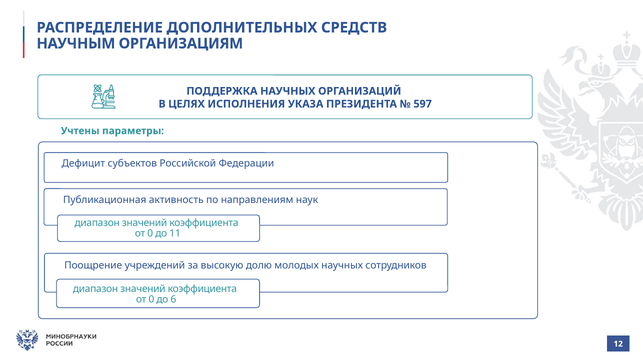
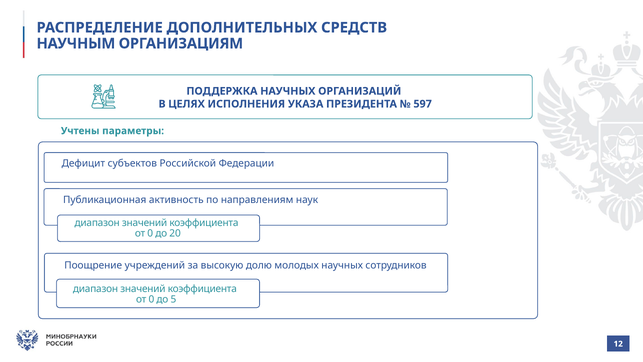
11: 11 -> 20 (175, 233)
6: 6 -> 5 (173, 299)
